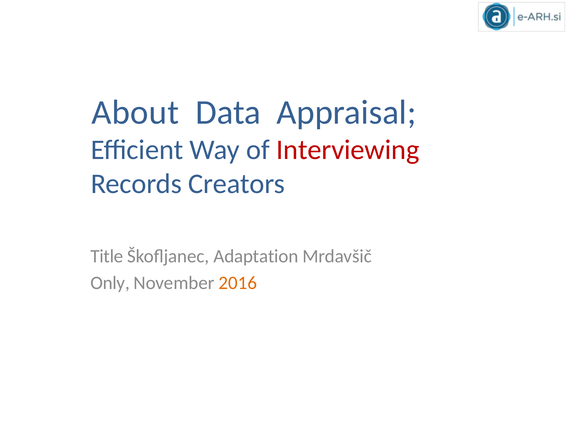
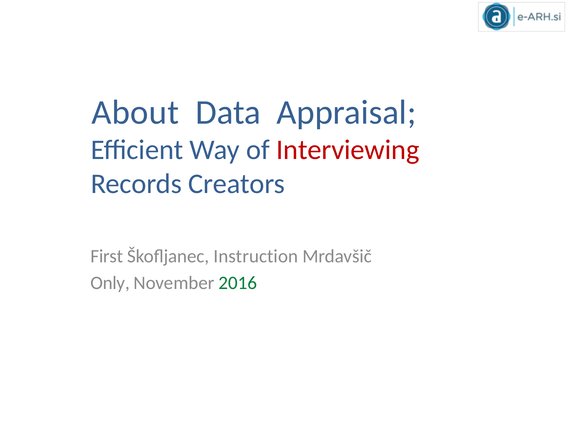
Title: Title -> First (107, 256)
Adaptation: Adaptation -> Instruction (256, 256)
2016 colour: orange -> green (238, 283)
